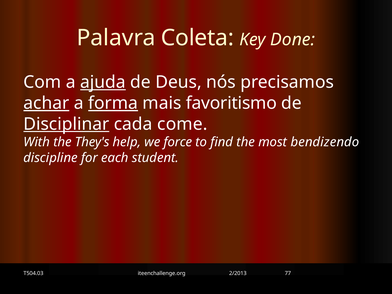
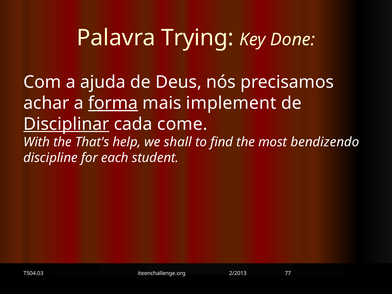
Coleta: Coleta -> Trying (197, 38)
ajuda underline: present -> none (103, 82)
achar underline: present -> none (46, 103)
favoritismo: favoritismo -> implement (231, 103)
They's: They's -> That's (92, 142)
force: force -> shall (178, 142)
